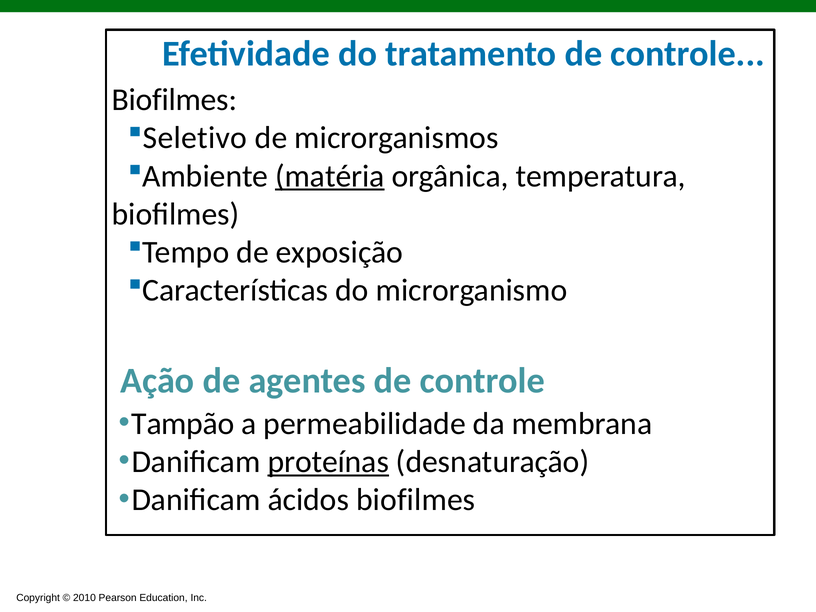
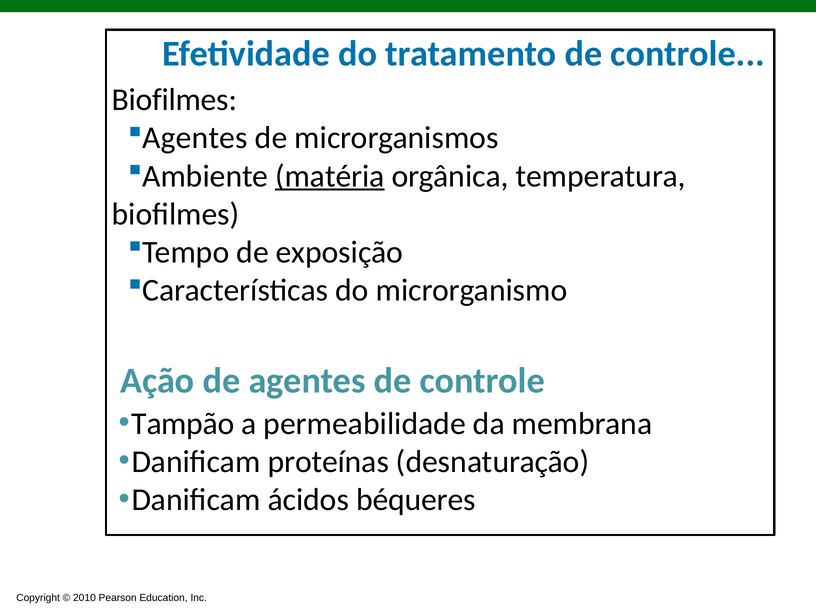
Seletivo: Seletivo -> Agentes (195, 138)
proteínas underline: present -> none (328, 462)
ácidos biofilmes: biofilmes -> béqueres (416, 500)
